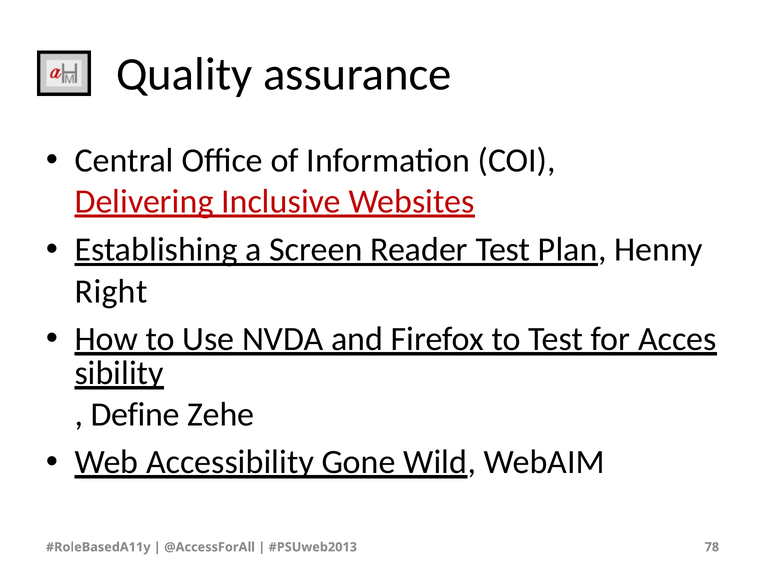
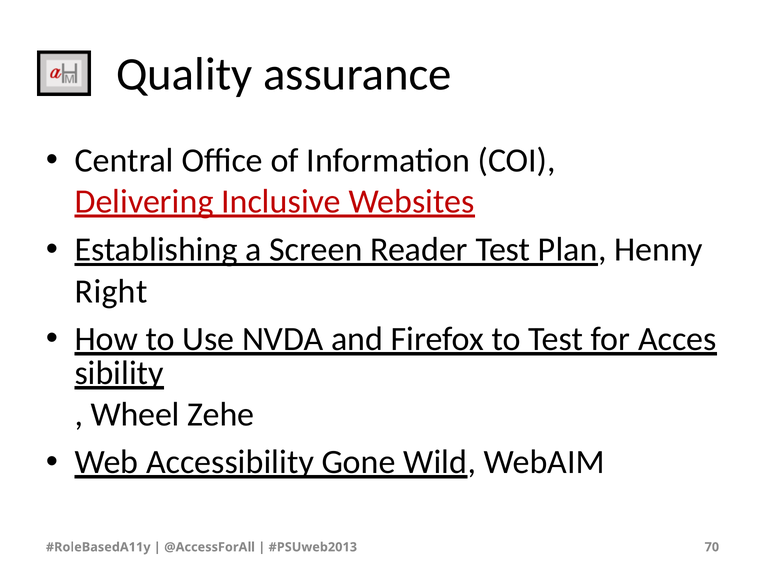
Define: Define -> Wheel (135, 414)
78: 78 -> 70 (712, 547)
